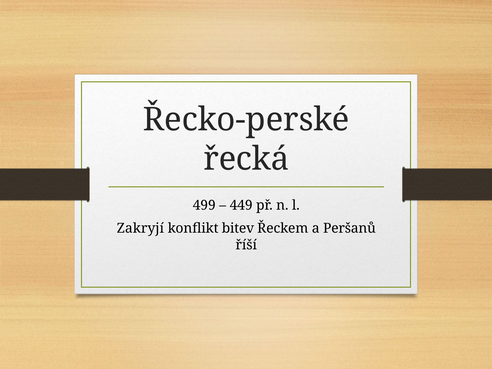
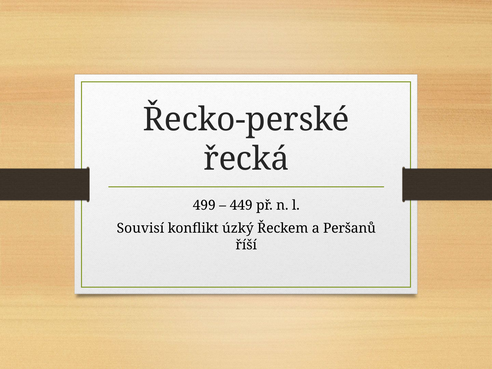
Zakryjí: Zakryjí -> Souvisí (140, 228)
bitev: bitev -> úzký (238, 228)
